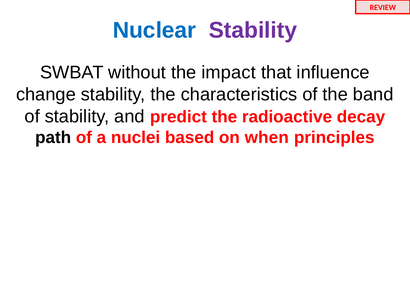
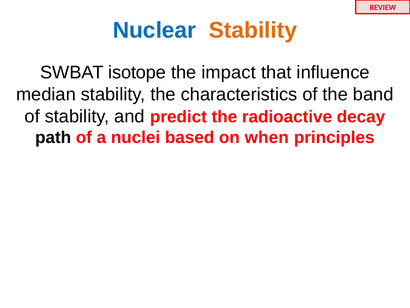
Stability colour: purple -> orange (253, 30)
without: without -> isotope (137, 72)
change: change -> median (46, 94)
